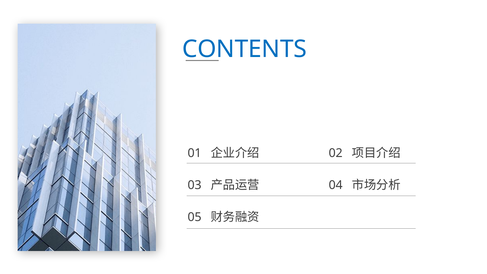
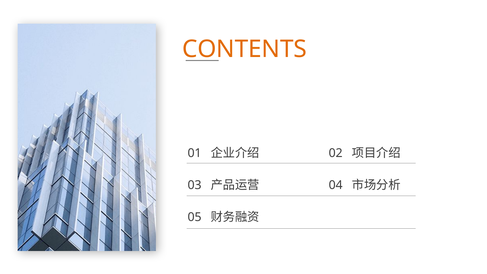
CONTENTS colour: blue -> orange (244, 49)
